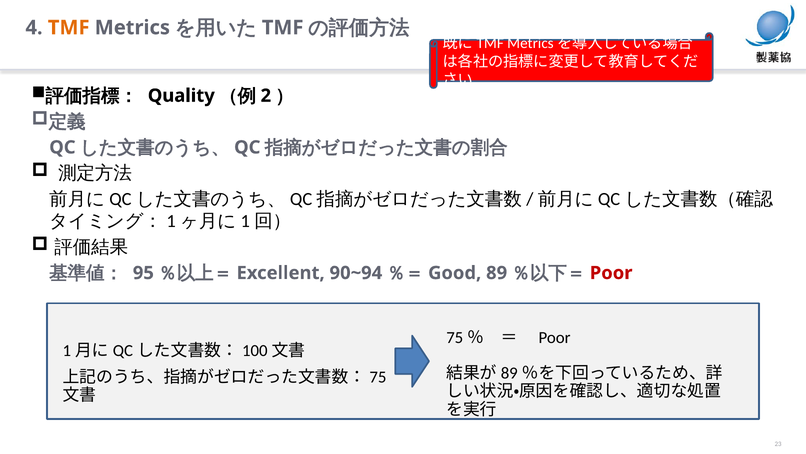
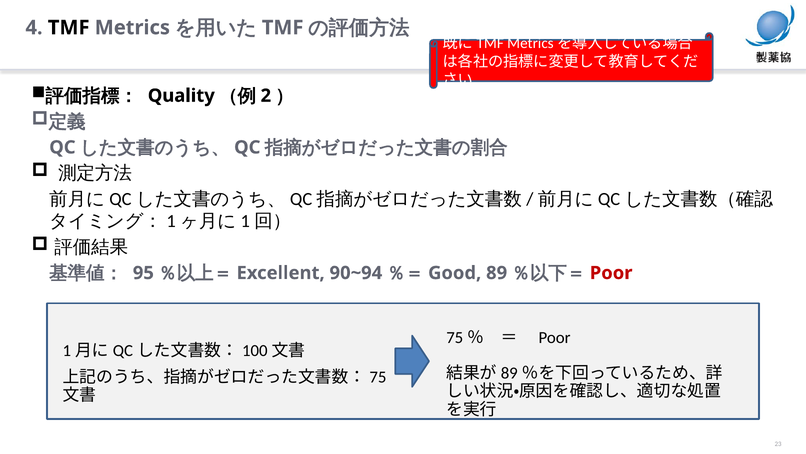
TMF colour: orange -> black (69, 28)
